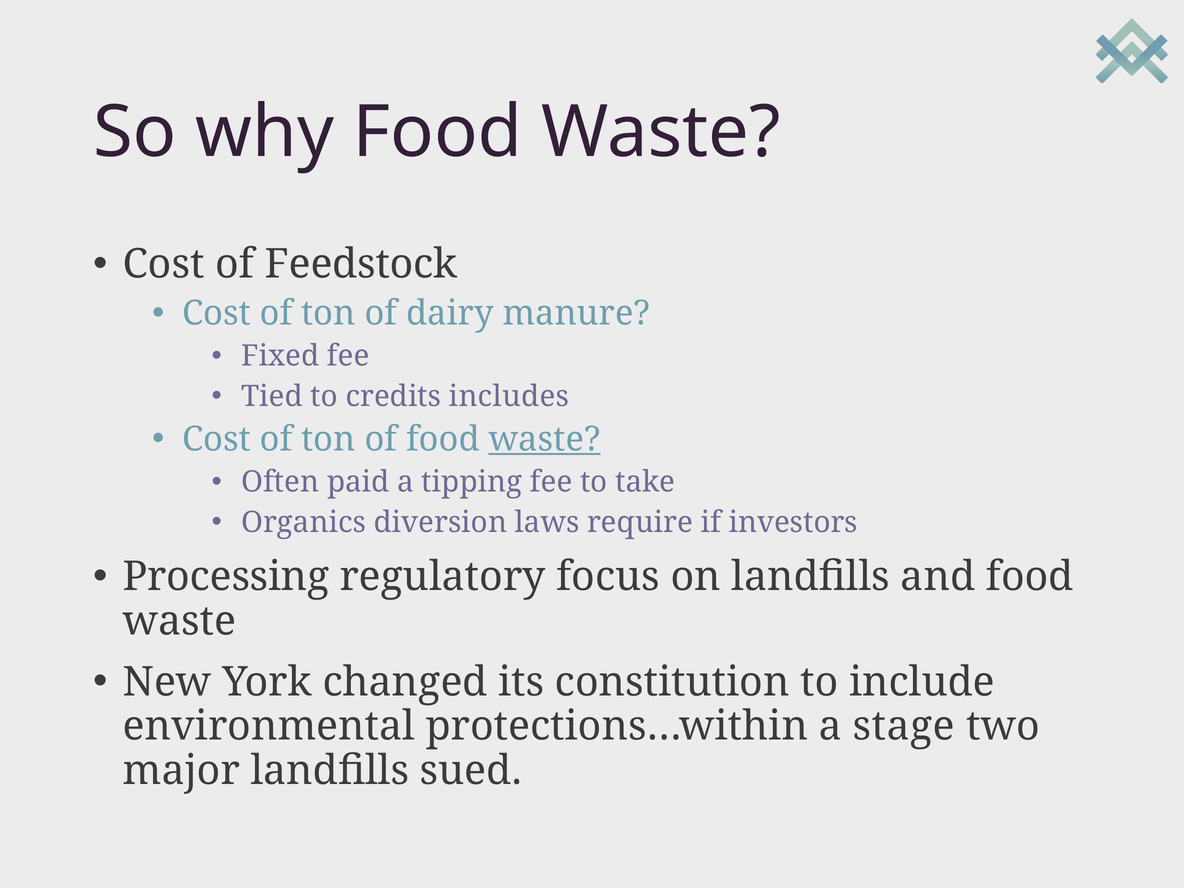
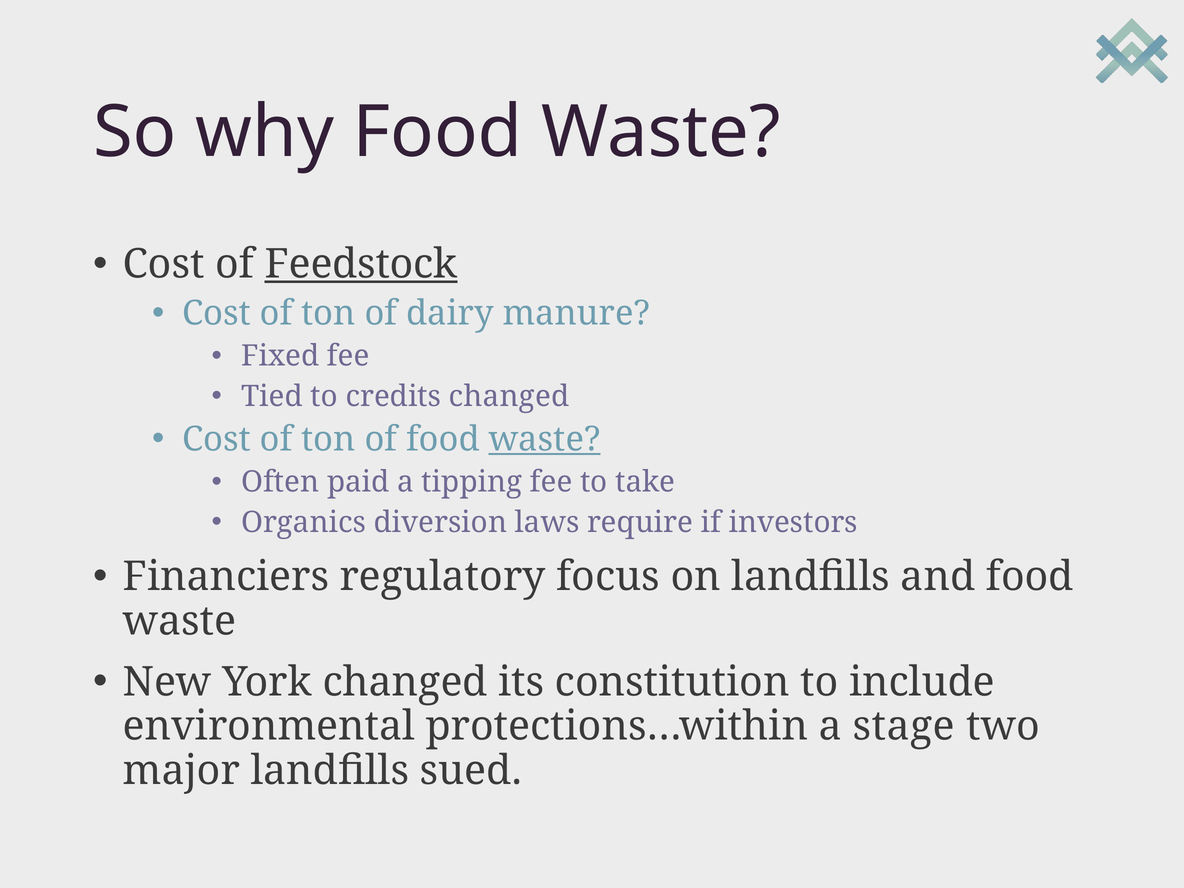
Feedstock underline: none -> present (361, 264)
credits includes: includes -> changed (509, 396)
Processing: Processing -> Financiers (226, 577)
